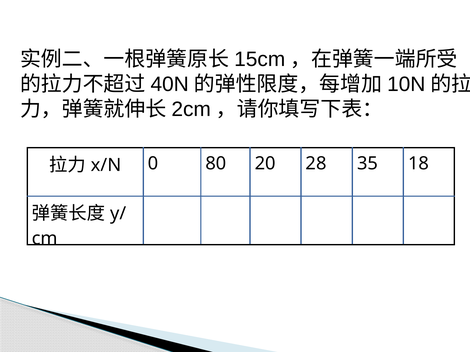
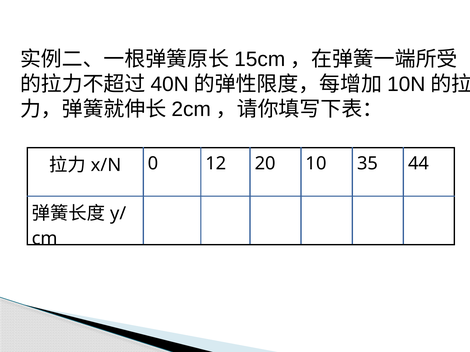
80: 80 -> 12 (216, 164)
28: 28 -> 10 (316, 164)
18: 18 -> 44 (419, 164)
